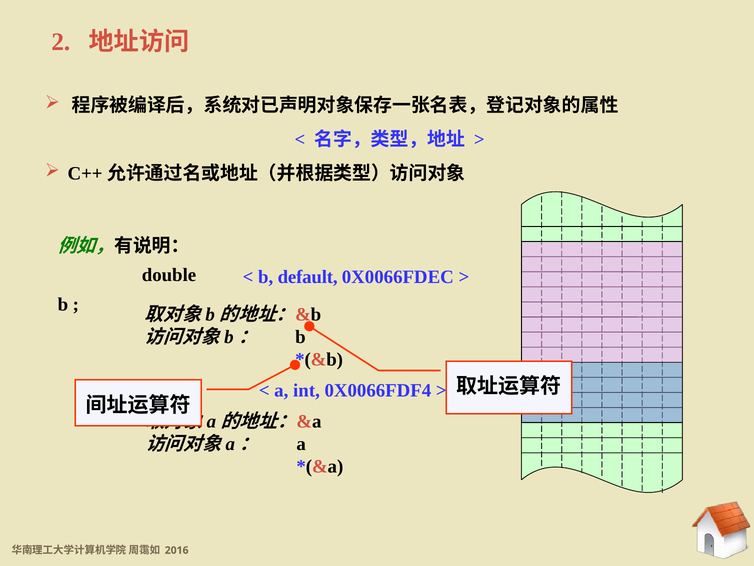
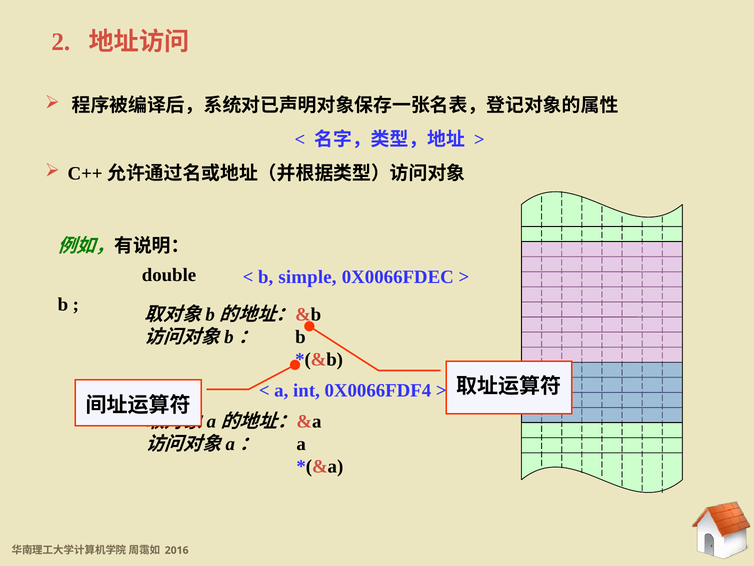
default: default -> simple (307, 277)
